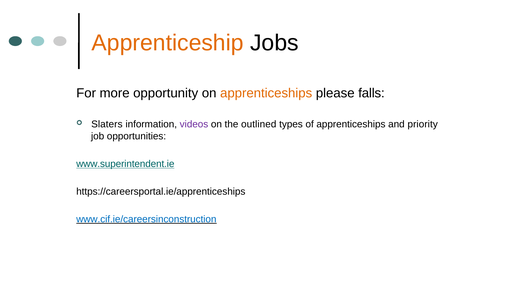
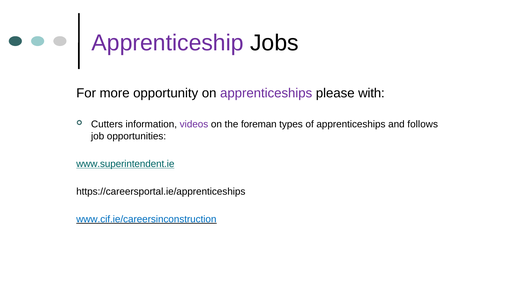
Apprenticeship colour: orange -> purple (168, 43)
apprenticeships colour: orange -> purple (266, 93)
falls: falls -> with (371, 93)
Slaters: Slaters -> Cutters (107, 124)
outlined: outlined -> foreman (259, 124)
priority: priority -> follows (423, 124)
